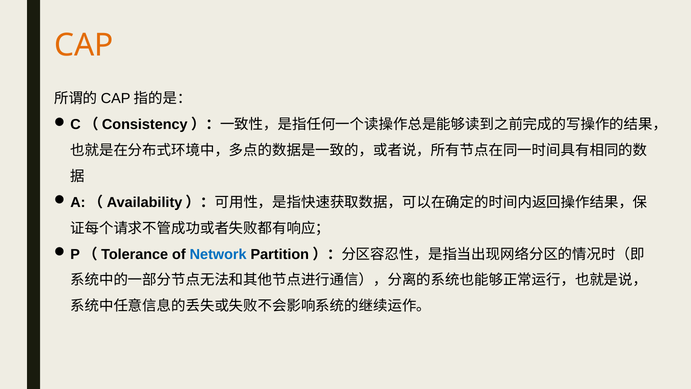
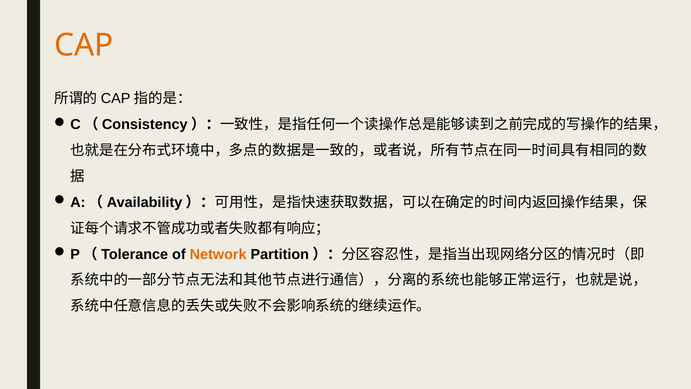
Network colour: blue -> orange (218, 254)
